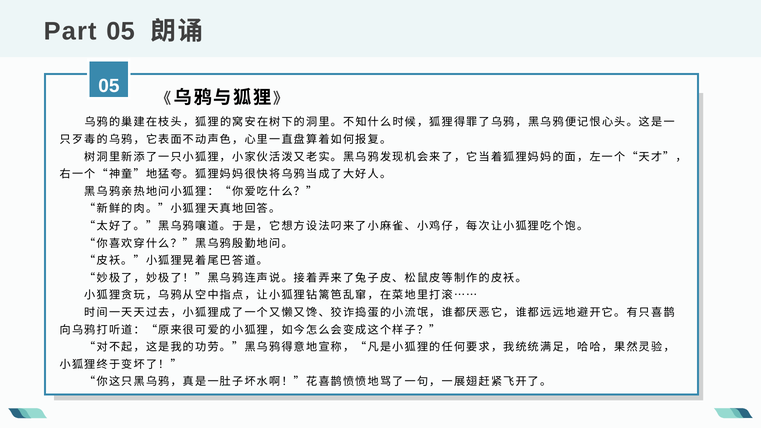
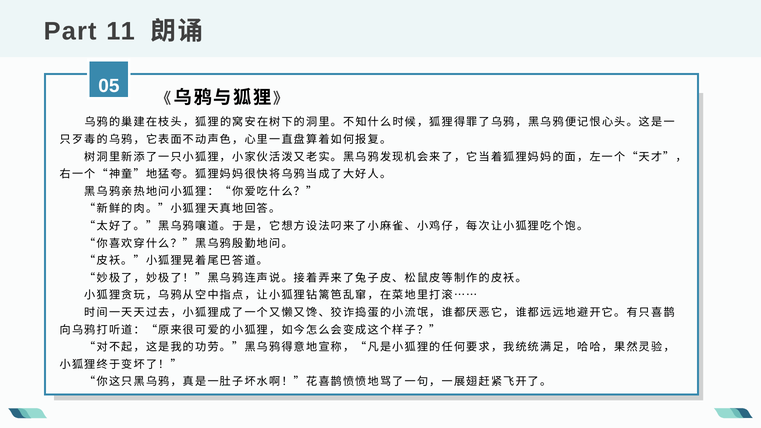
Part 05: 05 -> 11 (121, 31)
